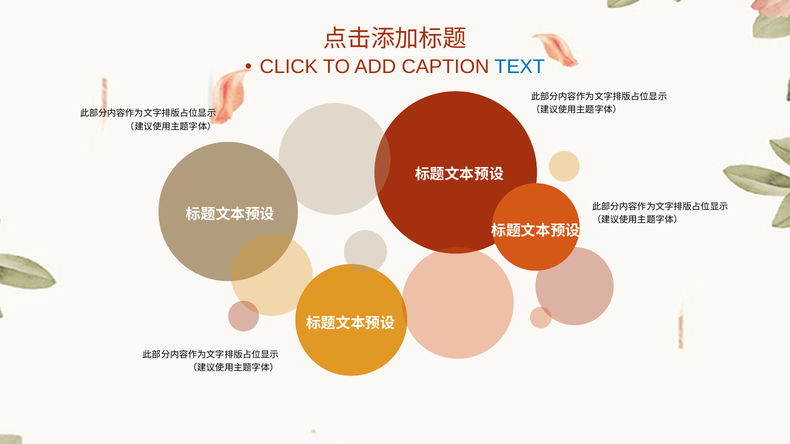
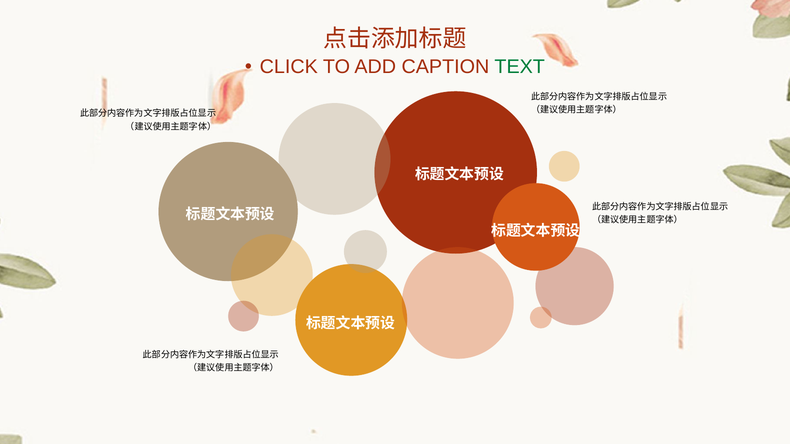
TEXT colour: blue -> green (520, 67)
